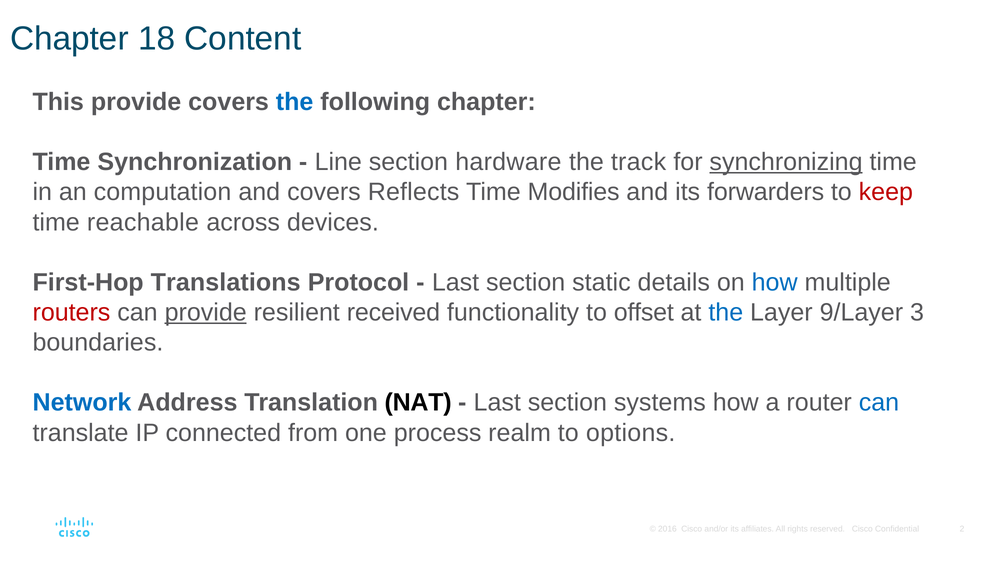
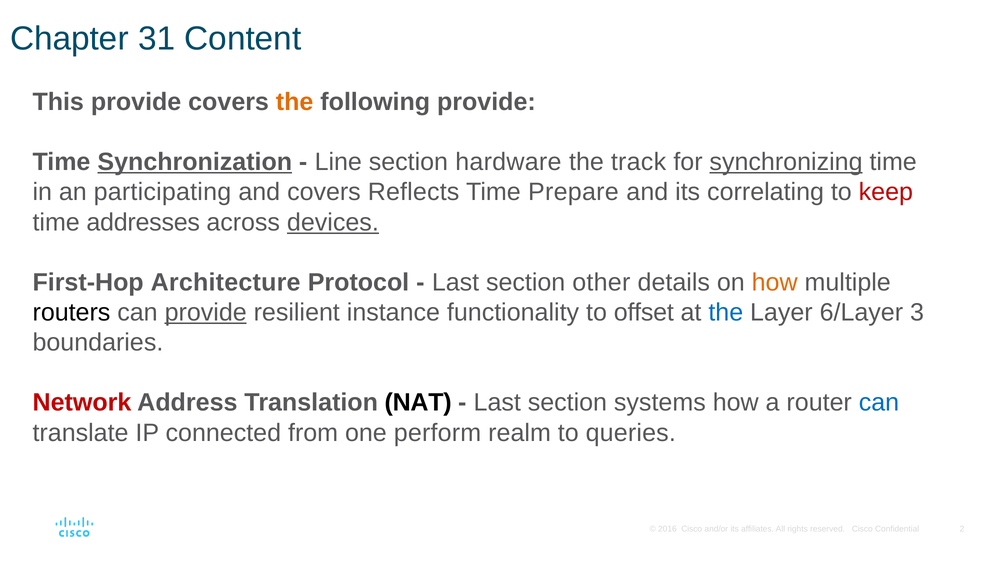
18: 18 -> 31 (157, 39)
the colour: blue -> orange (295, 102)
following chapter: chapter -> provide (486, 102)
Synchronization underline: none -> present (195, 162)
computation: computation -> participating (162, 192)
Modifies: Modifies -> Prepare (573, 192)
forwarders: forwarders -> correlating (766, 192)
reachable: reachable -> addresses (143, 222)
devices underline: none -> present (333, 222)
Translations: Translations -> Architecture (226, 282)
static: static -> other (601, 282)
how colour: blue -> orange (775, 282)
routers colour: red -> black (71, 312)
received: received -> instance (393, 312)
9/Layer: 9/Layer -> 6/Layer (861, 312)
Network colour: blue -> red (82, 402)
process: process -> perform (437, 433)
options: options -> queries (631, 433)
